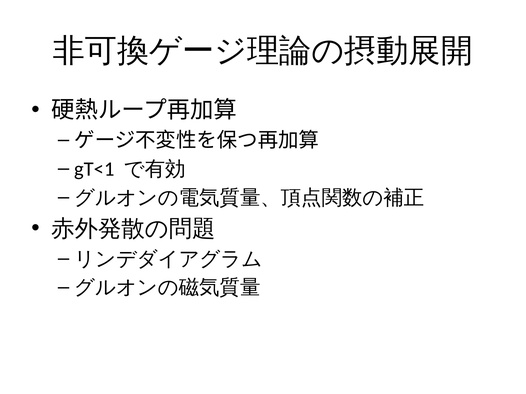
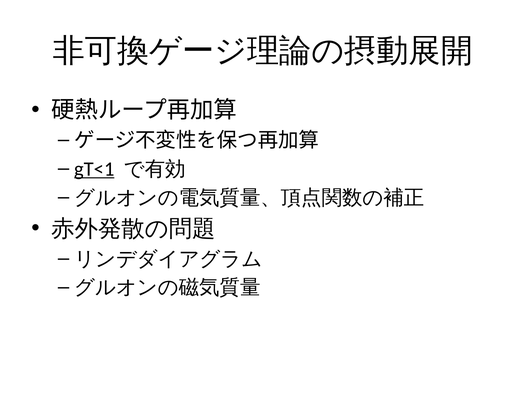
gT<1 underline: none -> present (94, 169)
